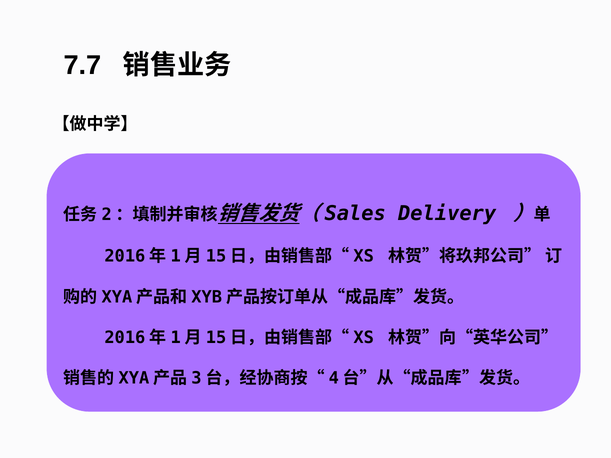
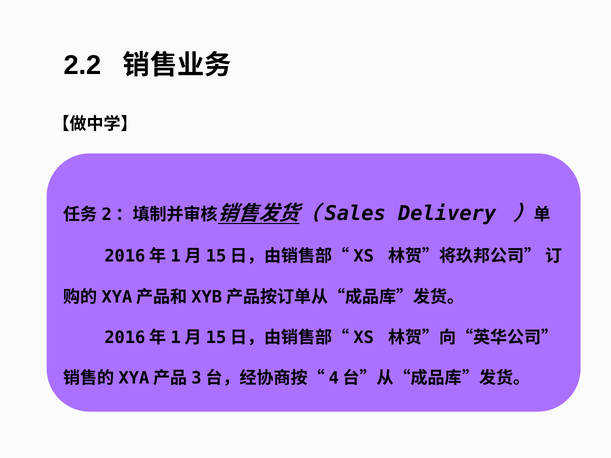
7.7: 7.7 -> 2.2 (82, 65)
